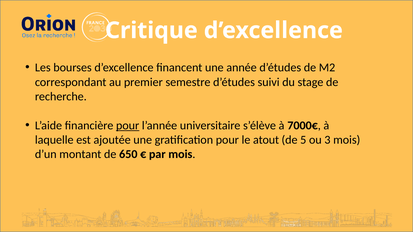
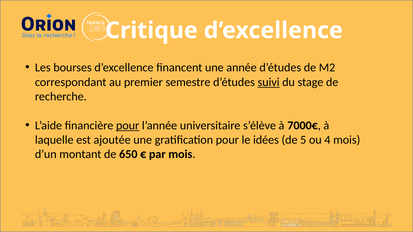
suivi underline: none -> present (269, 82)
atout: atout -> idées (266, 140)
3: 3 -> 4 (327, 140)
